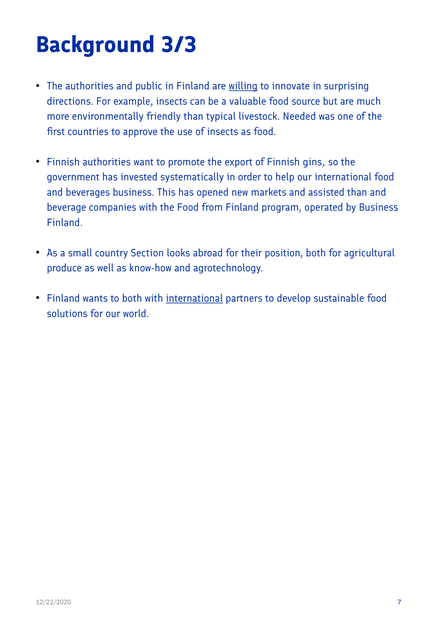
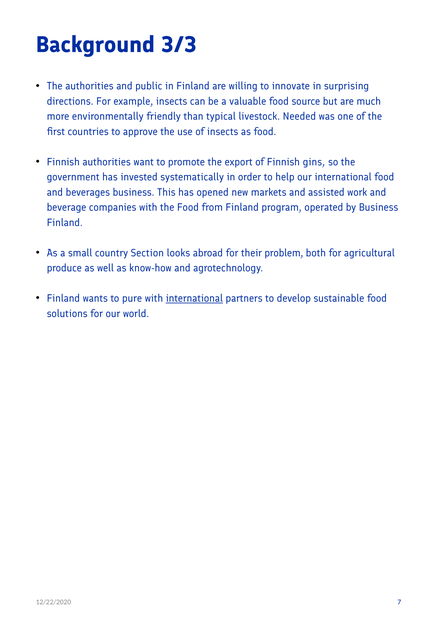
willing underline: present -> none (243, 86)
assisted than: than -> work (357, 192)
position: position -> problem (284, 253)
to both: both -> pure (132, 299)
